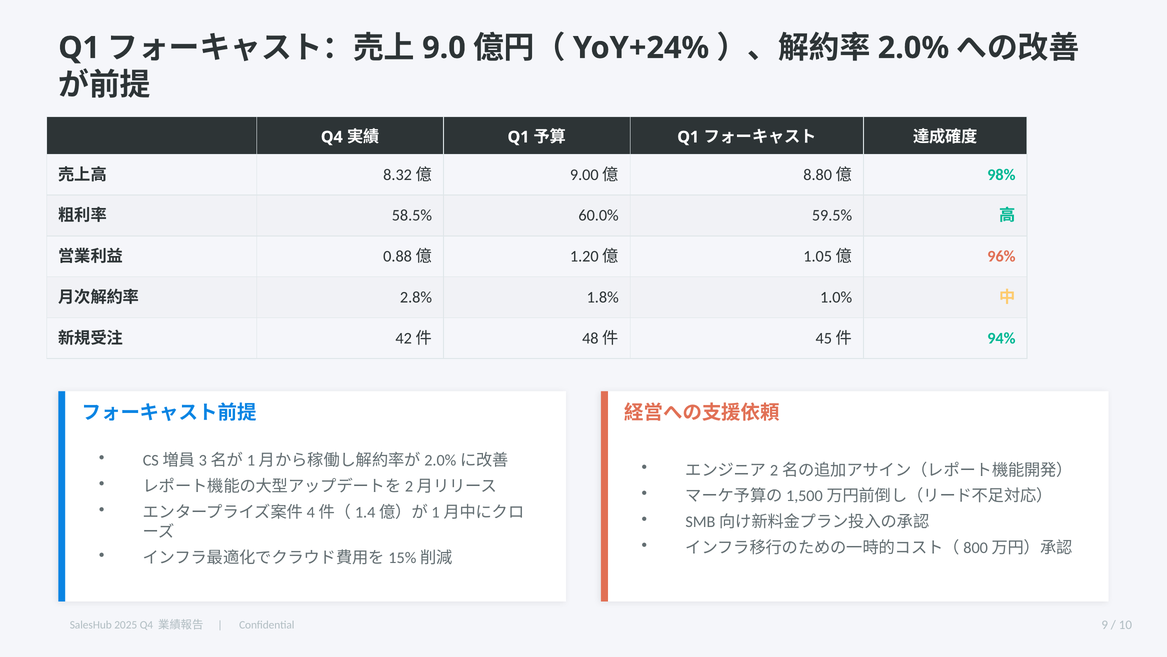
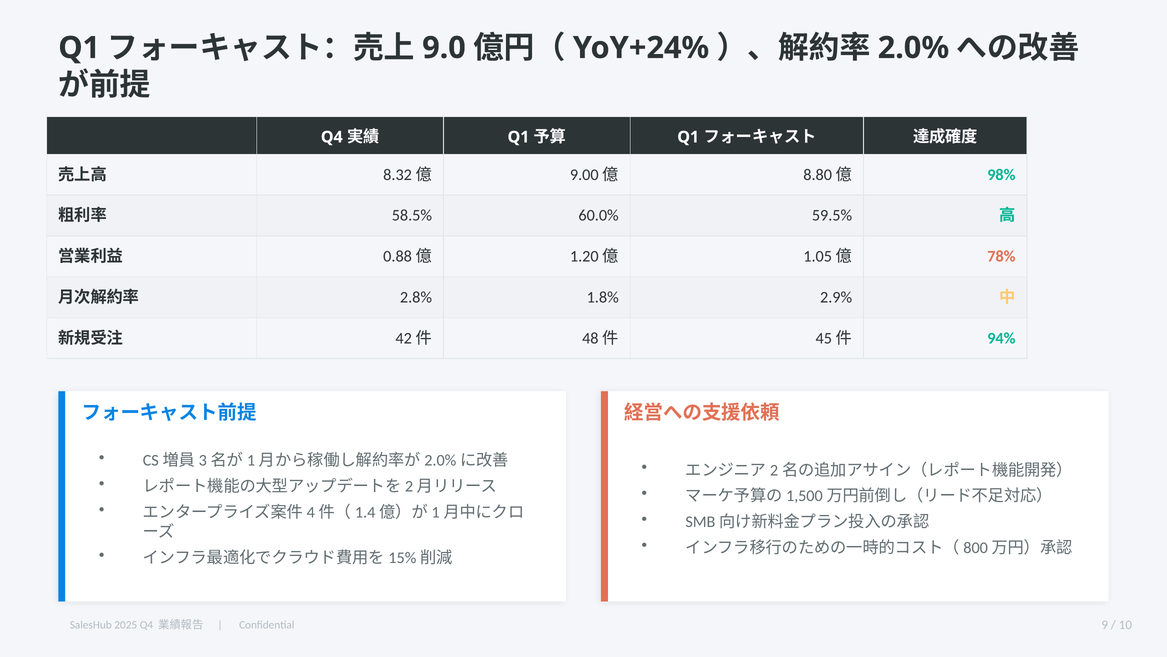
96%: 96% -> 78% (1001, 256)
1.0%: 1.0% -> 2.9% (836, 297)
